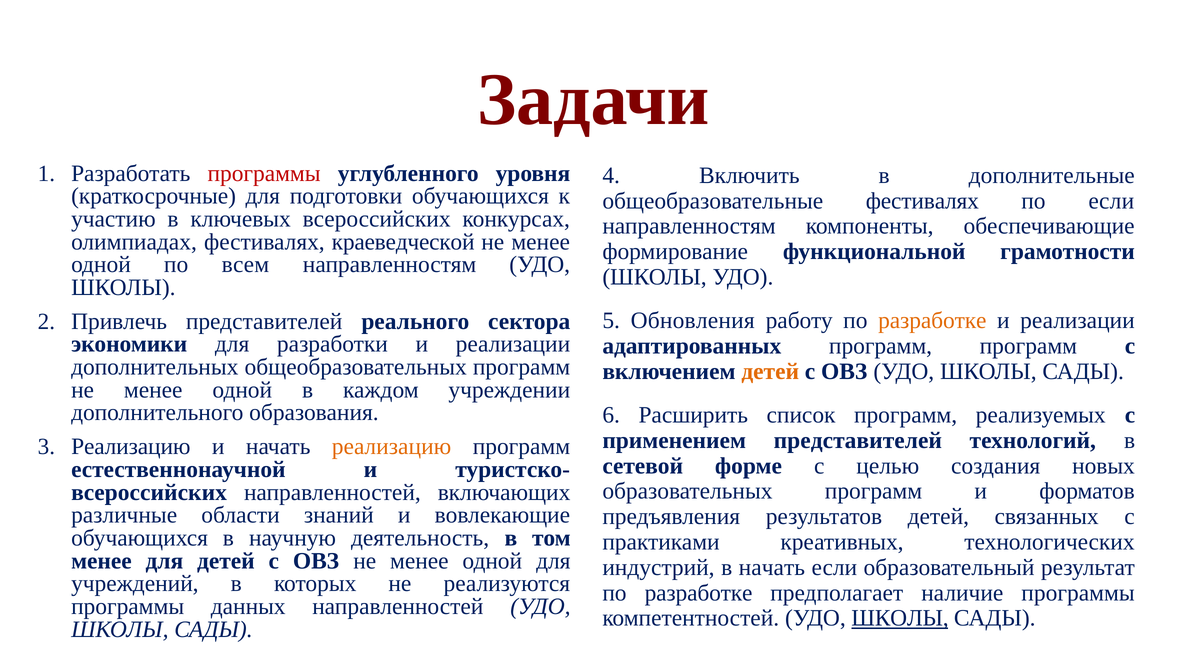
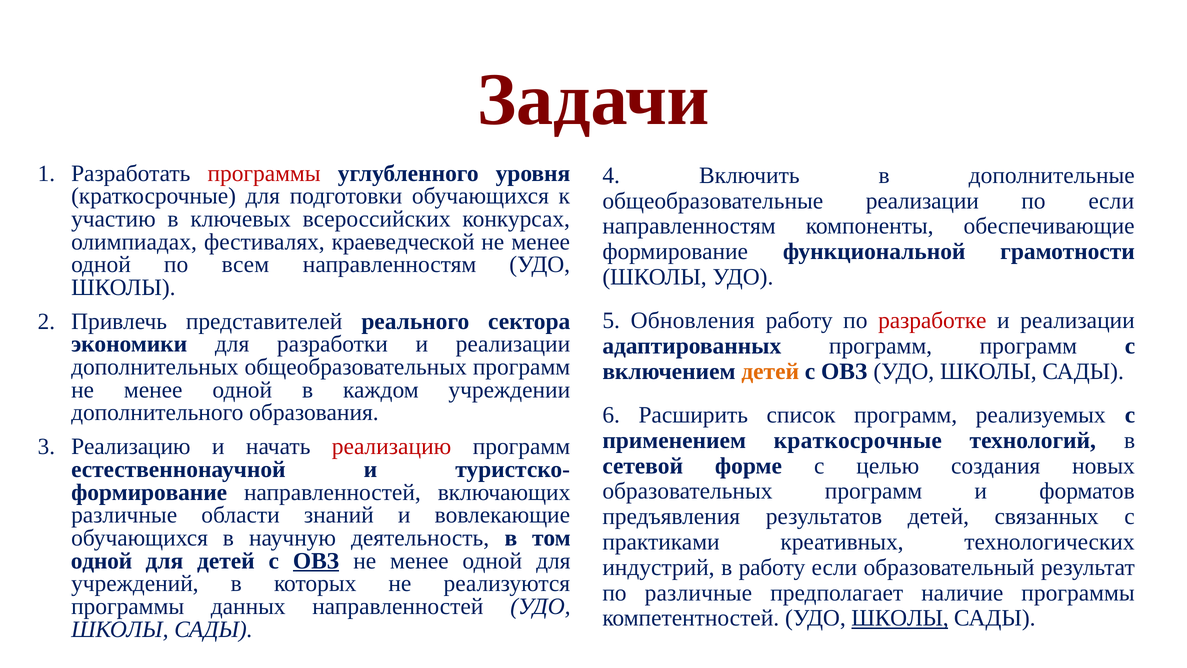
общеобразовательные фестивалях: фестивалях -> реализации (922, 201)
разработке colour: orange -> red (932, 320)
применением представителей: представителей -> краткосрочные (858, 440)
реализацию colour: orange -> red (392, 446)
всероссийских: всероссийских -> формирование (149, 492)
менее: менее -> одной (102, 561)
ОВЗ underline: none -> present (316, 561)
в начать: начать -> работу (772, 567)
разработке: разработке -> различные (698, 592)
